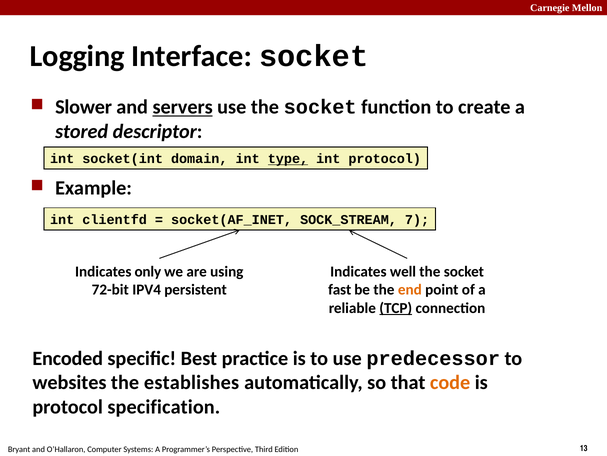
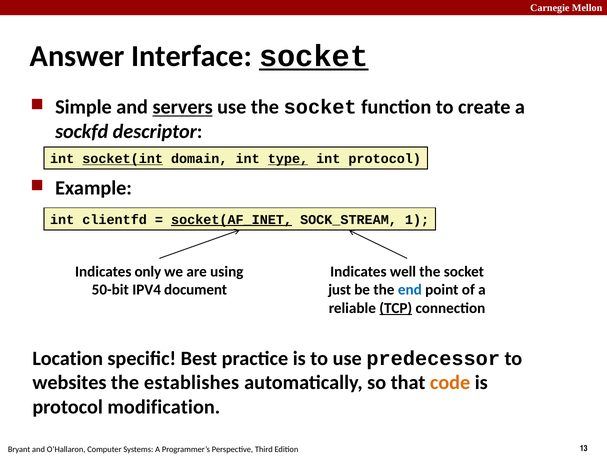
Logging: Logging -> Answer (77, 56)
socket underline: none -> present (314, 56)
Slower: Slower -> Simple (83, 107)
stored: stored -> sockfd (82, 131)
socket(int underline: none -> present (123, 159)
socket(AF_INET underline: none -> present (232, 219)
7: 7 -> 1 (417, 219)
72-bit: 72-bit -> 50-bit (110, 289)
persistent: persistent -> document (196, 289)
fast: fast -> just (340, 289)
end colour: orange -> blue (410, 289)
Encoded: Encoded -> Location (68, 358)
specification: specification -> modification (164, 406)
